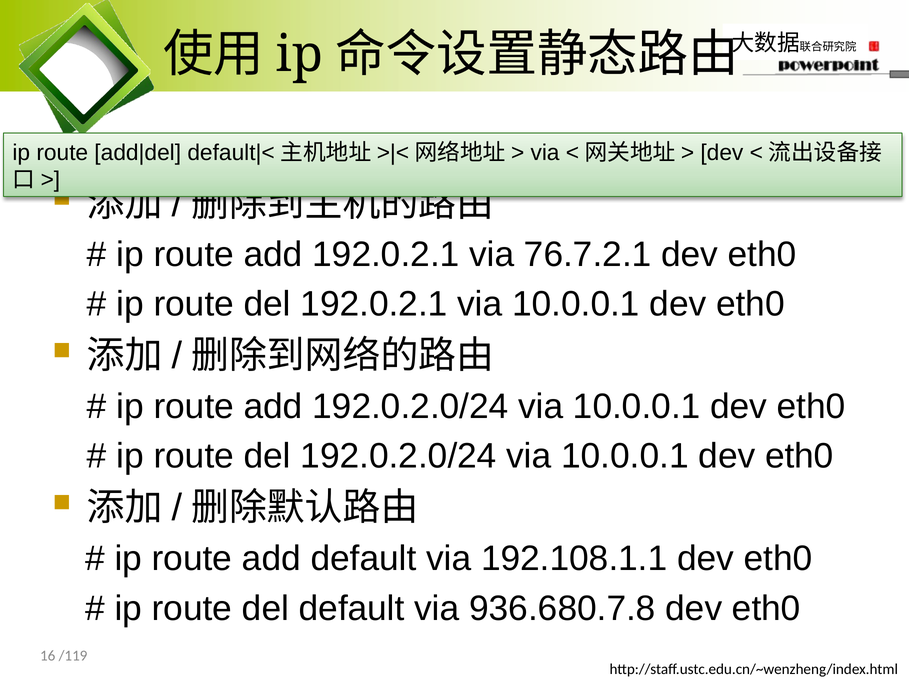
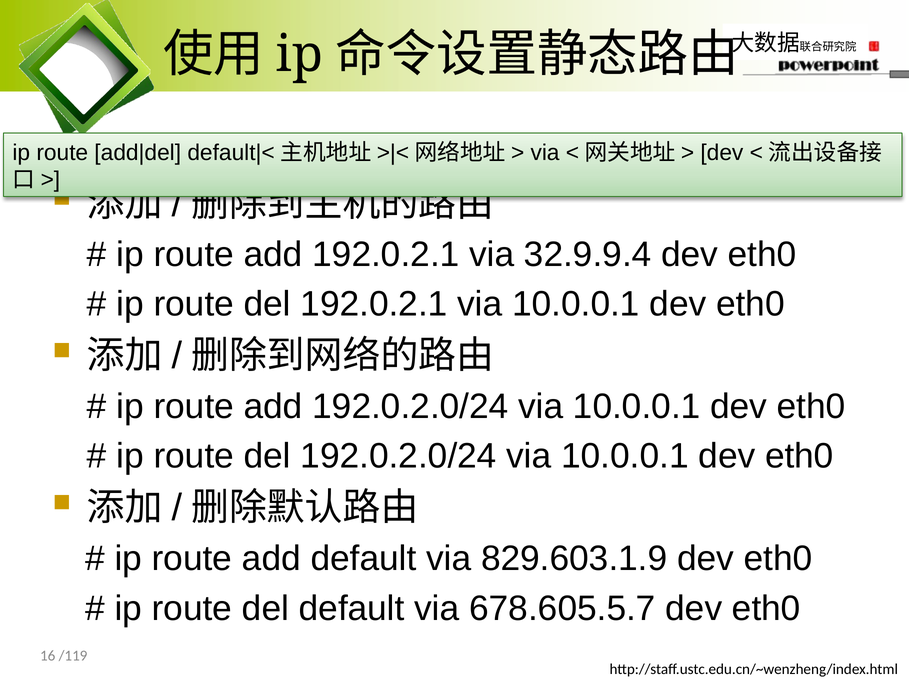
76.7.2.1: 76.7.2.1 -> 32.9.9.4 (588, 254)
192.108.1.1: 192.108.1.1 -> 829.603.1.9 (574, 559)
936.680.7.8: 936.680.7.8 -> 678.605.5.7 (562, 608)
